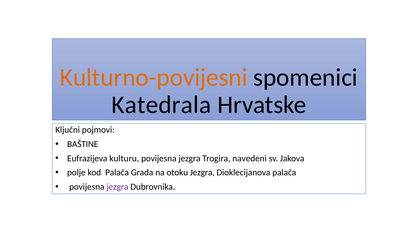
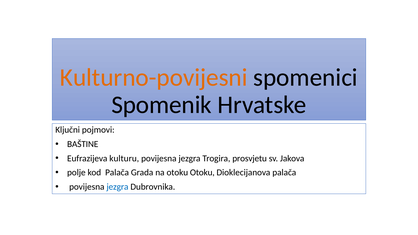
Katedrala: Katedrala -> Spomenik (162, 105)
navedeni: navedeni -> prosvjetu (250, 158)
otoku Jezgra: Jezgra -> Otoku (202, 173)
jezgra colour: purple -> blue (117, 187)
